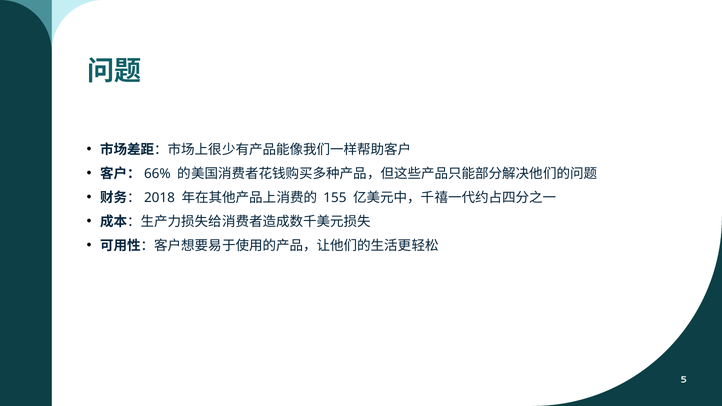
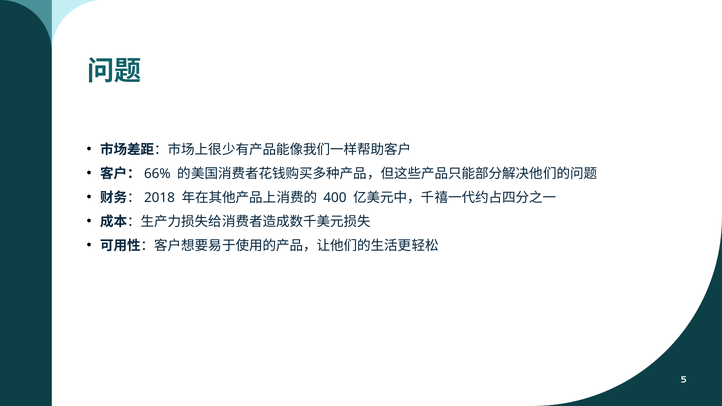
155: 155 -> 400 (335, 198)
